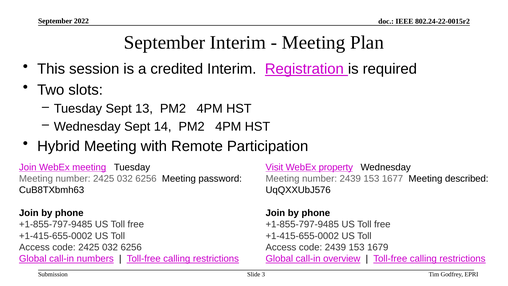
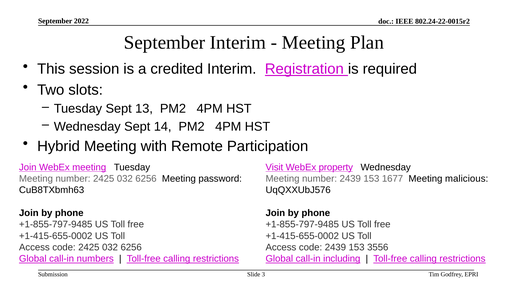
described: described -> malicious (467, 179)
1679: 1679 -> 3556 (378, 247)
overview: overview -> including (342, 259)
